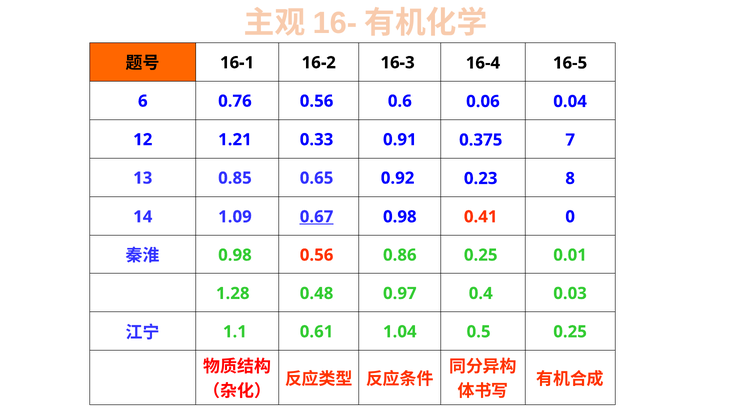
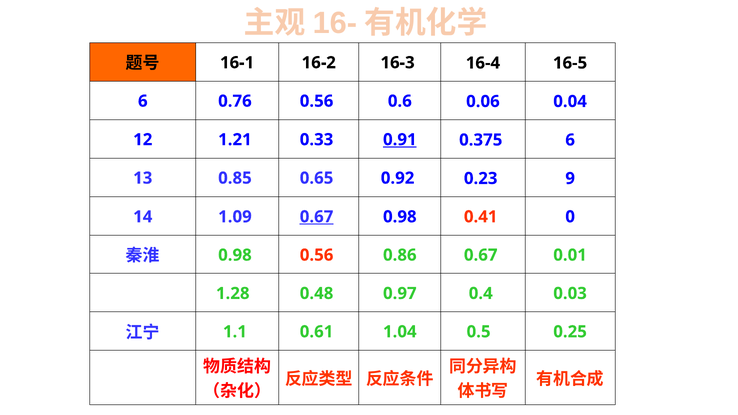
0.91 underline: none -> present (400, 140)
0.375 7: 7 -> 6 (570, 140)
8: 8 -> 9 (570, 178)
0.86 0.25: 0.25 -> 0.67 (481, 255)
